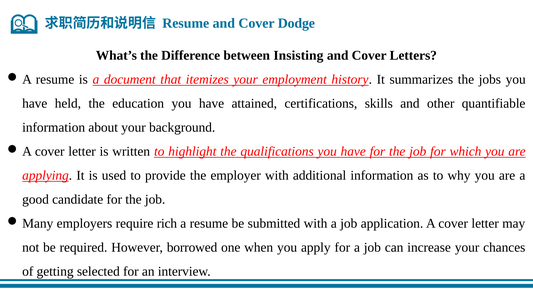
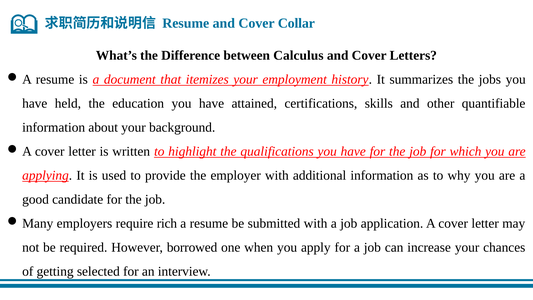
Dodge: Dodge -> Collar (296, 23)
Insisting: Insisting -> Calculus (298, 55)
